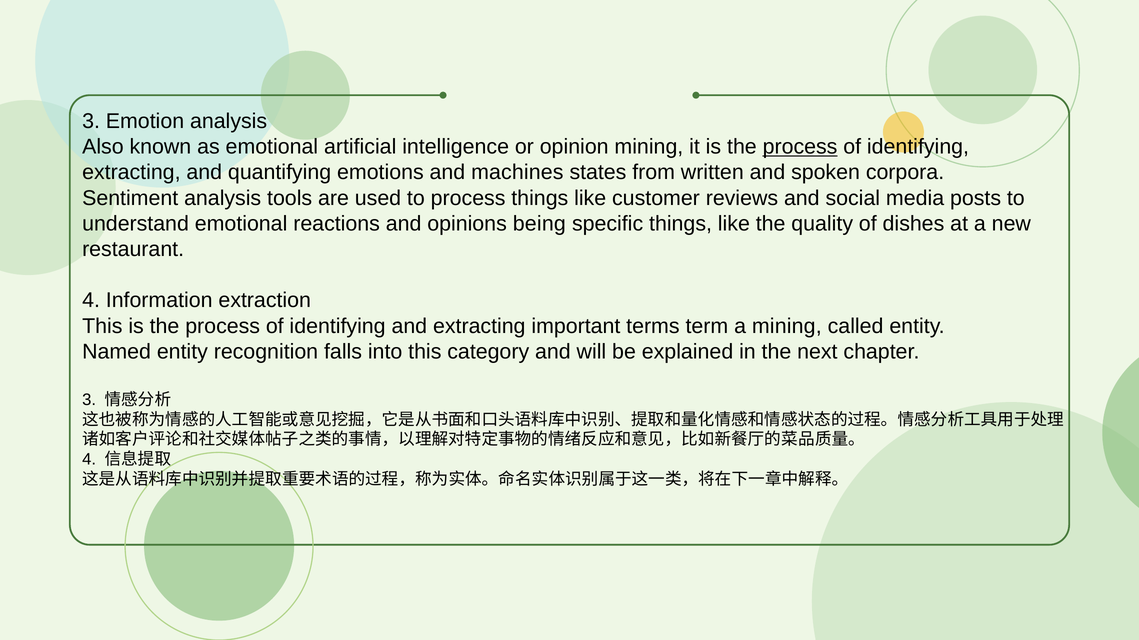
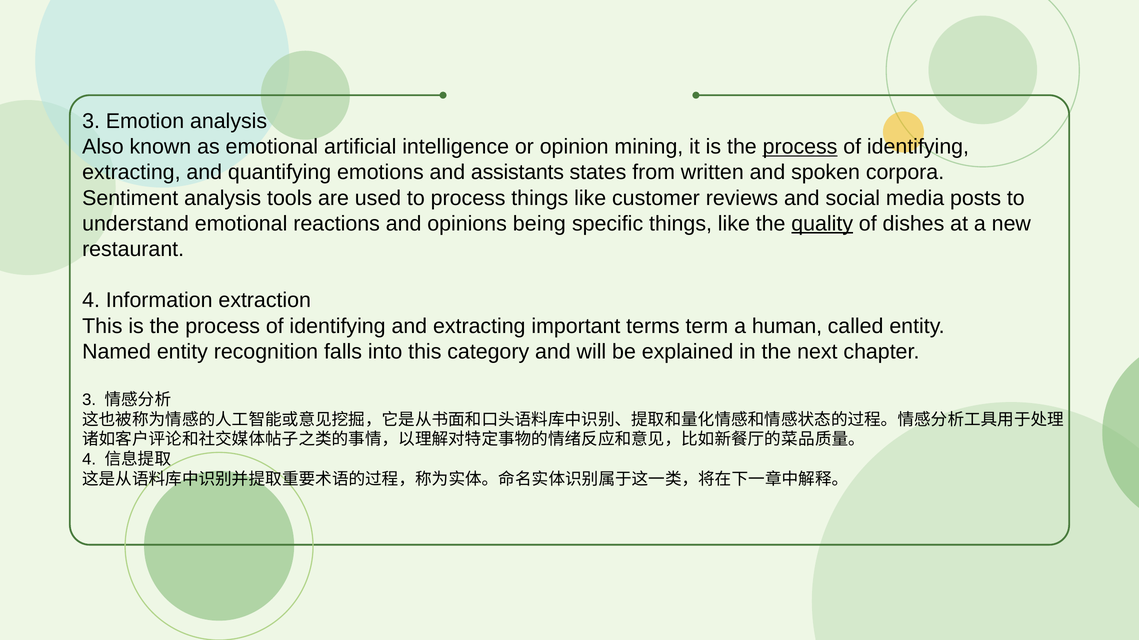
machines: machines -> assistants (517, 173)
quality underline: none -> present (822, 224)
a mining: mining -> human (787, 326)
